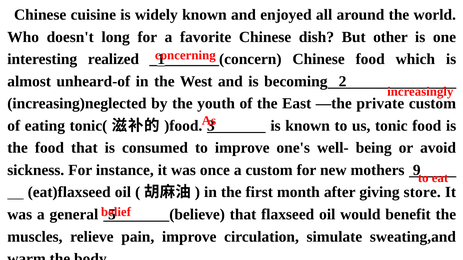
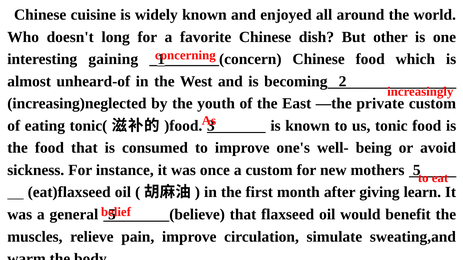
realized: realized -> gaining (113, 59)
mothers 9: 9 -> 5 (417, 170)
store: store -> learn (422, 193)
